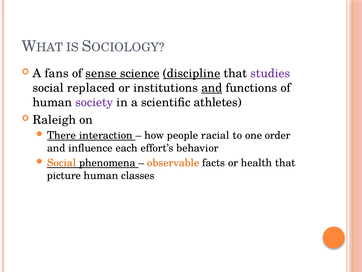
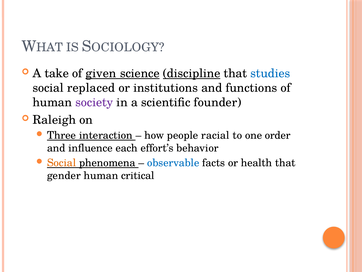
fans: fans -> take (57, 73)
sense: sense -> given (101, 73)
studies colour: purple -> blue (270, 73)
and underline: present -> none (212, 88)
athletes: athletes -> founder (217, 102)
There: There -> Three (62, 135)
observable colour: orange -> blue (173, 163)
picture: picture -> gender (64, 175)
classes: classes -> critical (138, 175)
